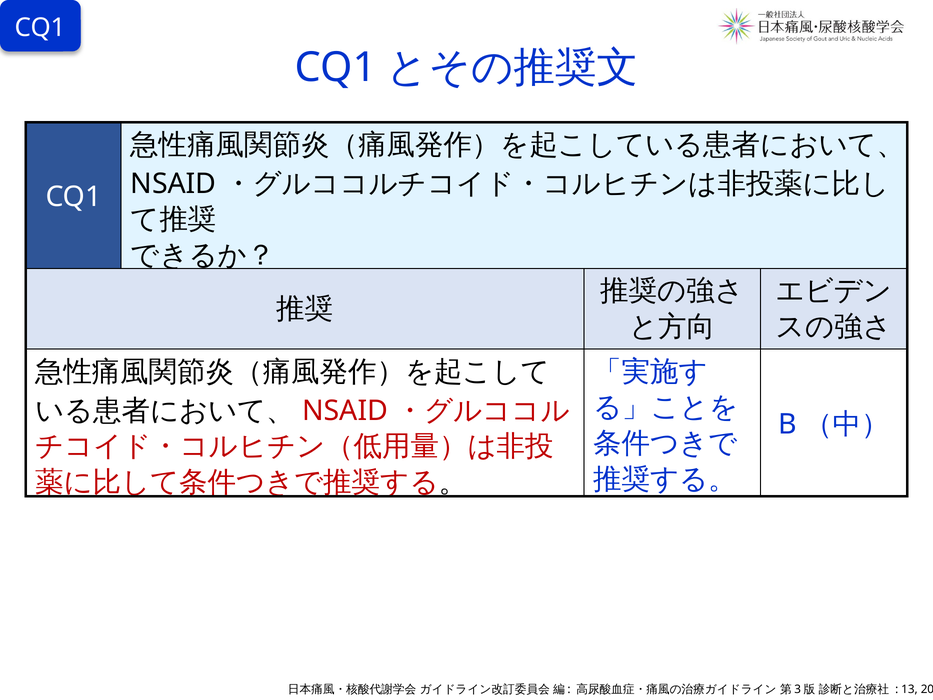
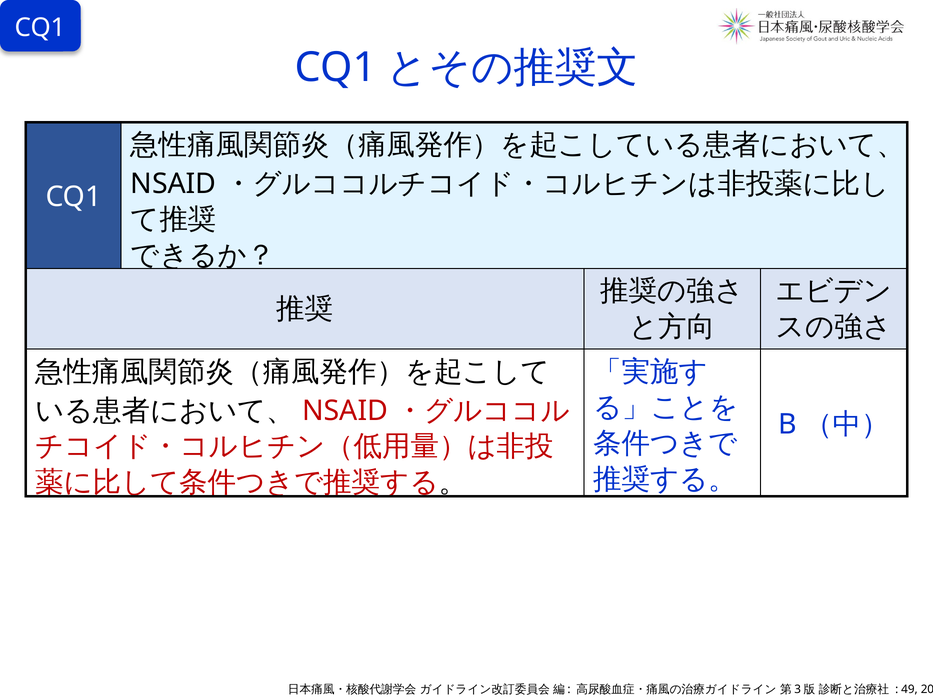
13: 13 -> 49 (909, 689)
